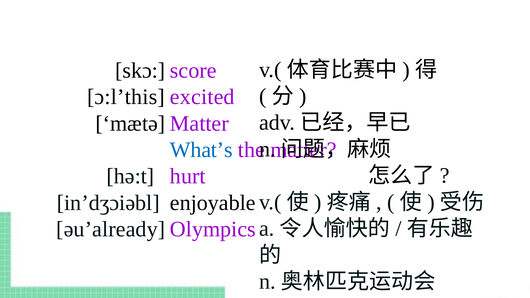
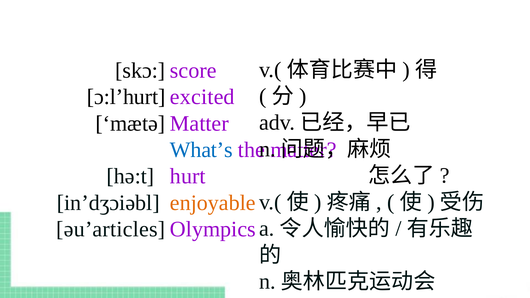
ɔ:l’this: ɔ:l’this -> ɔ:l’hurt (126, 97)
enjoyable colour: black -> orange (213, 203)
əu’already: əu’already -> əu’articles (111, 229)
